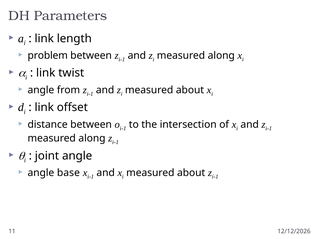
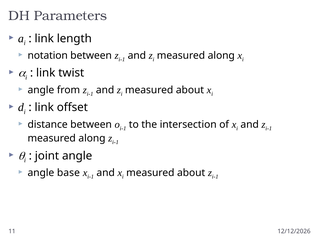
problem: problem -> notation (48, 56)
